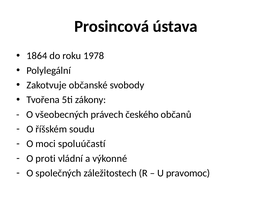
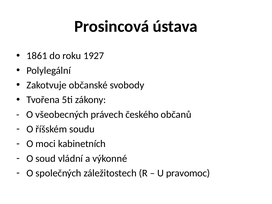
1864: 1864 -> 1861 (37, 56)
1978: 1978 -> 1927 (94, 56)
spoluúčastí: spoluúčastí -> kabinetních (82, 144)
proti: proti -> soud (46, 158)
